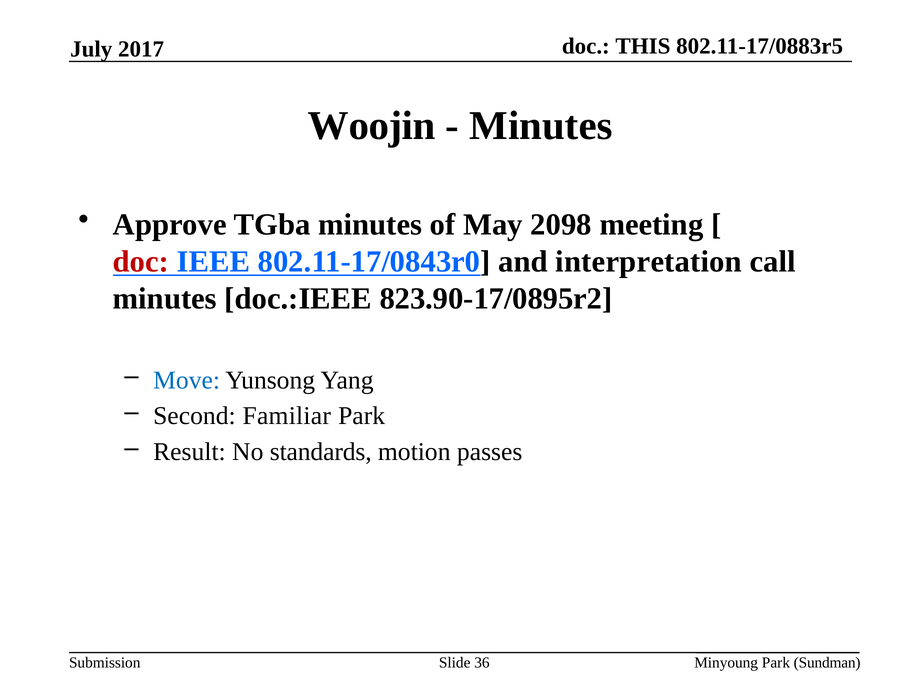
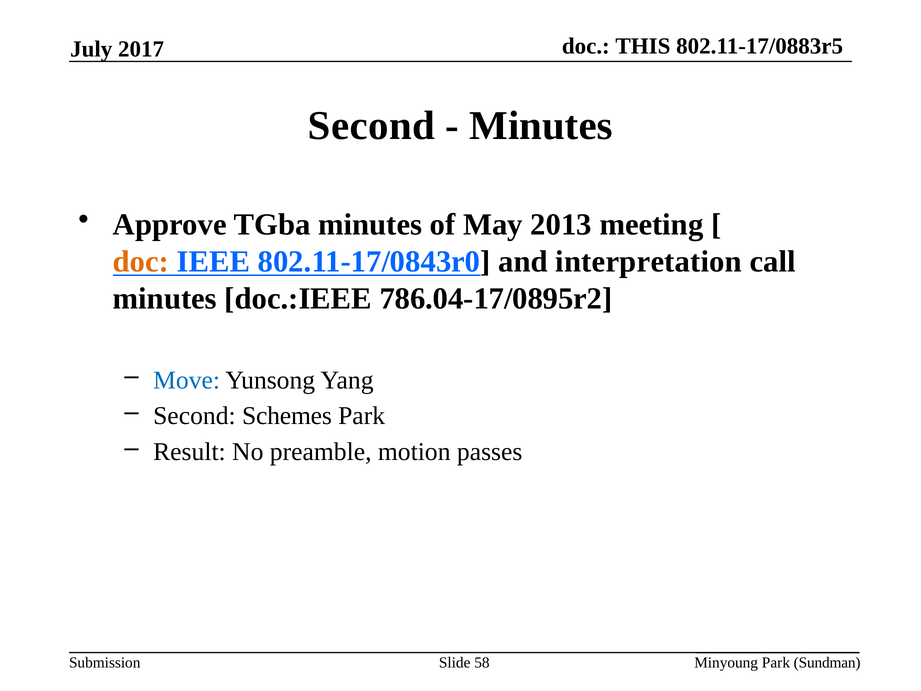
Woojin: Woojin -> Second (371, 126)
2098: 2098 -> 2013 (561, 225)
doc colour: red -> orange (141, 262)
823.90-17/0895r2: 823.90-17/0895r2 -> 786.04-17/0895r2 (496, 298)
Familiar: Familiar -> Schemes (287, 416)
standards: standards -> preamble (321, 452)
36: 36 -> 58 (482, 662)
